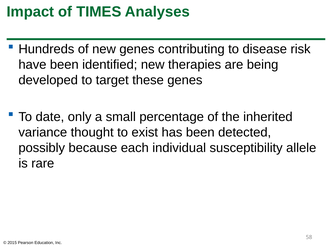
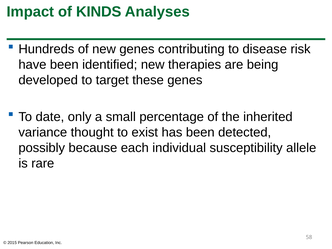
TIMES: TIMES -> KINDS (99, 12)
